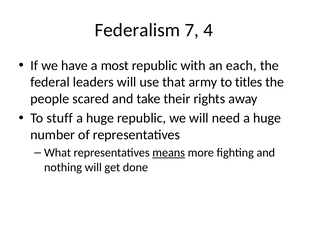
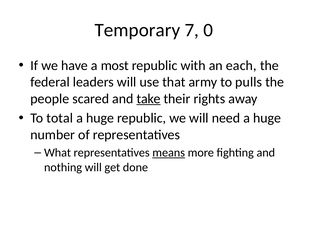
Federalism: Federalism -> Temporary (137, 30)
4: 4 -> 0 (208, 30)
titles: titles -> pulls (249, 82)
take underline: none -> present (149, 99)
stuff: stuff -> total (60, 118)
